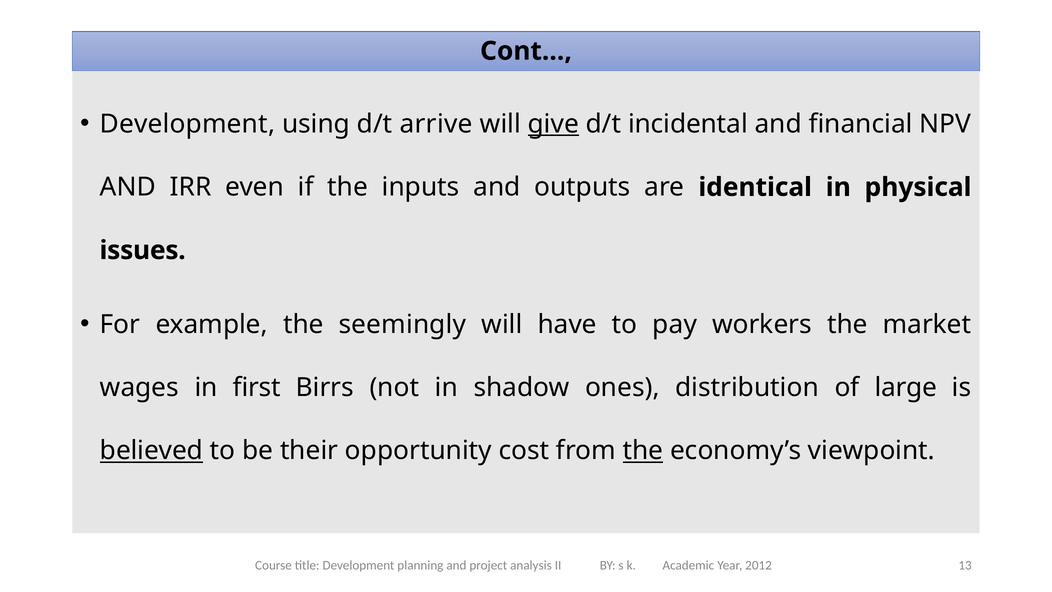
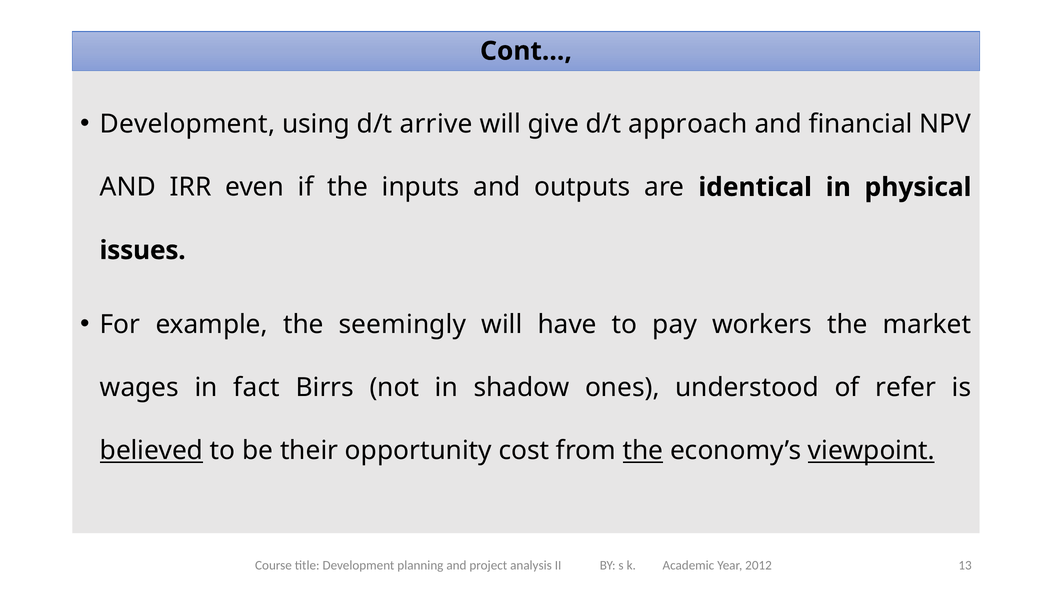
give underline: present -> none (553, 124)
incidental: incidental -> approach (688, 124)
first: first -> fact (257, 387)
distribution: distribution -> understood (747, 387)
large: large -> refer (906, 387)
viewpoint underline: none -> present (871, 451)
